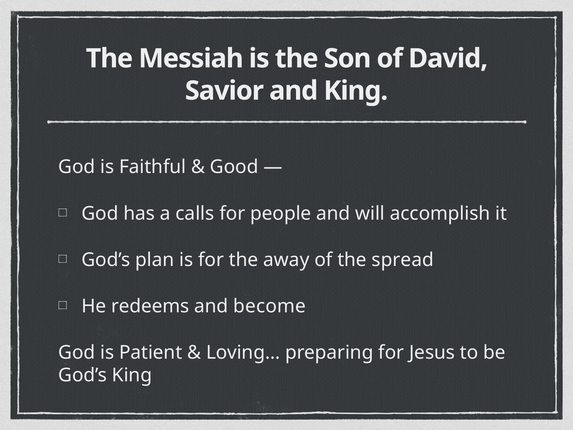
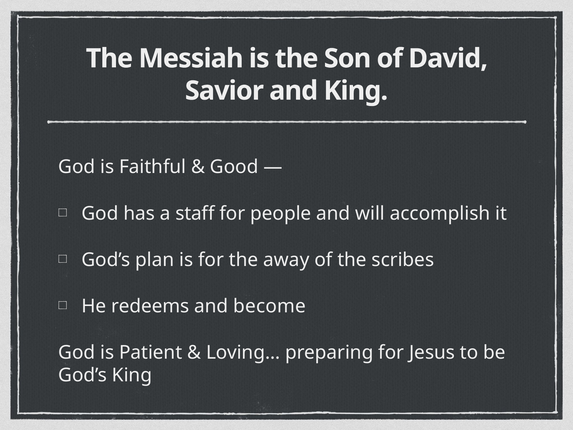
calls: calls -> staff (195, 213)
spread: spread -> scribes (403, 260)
